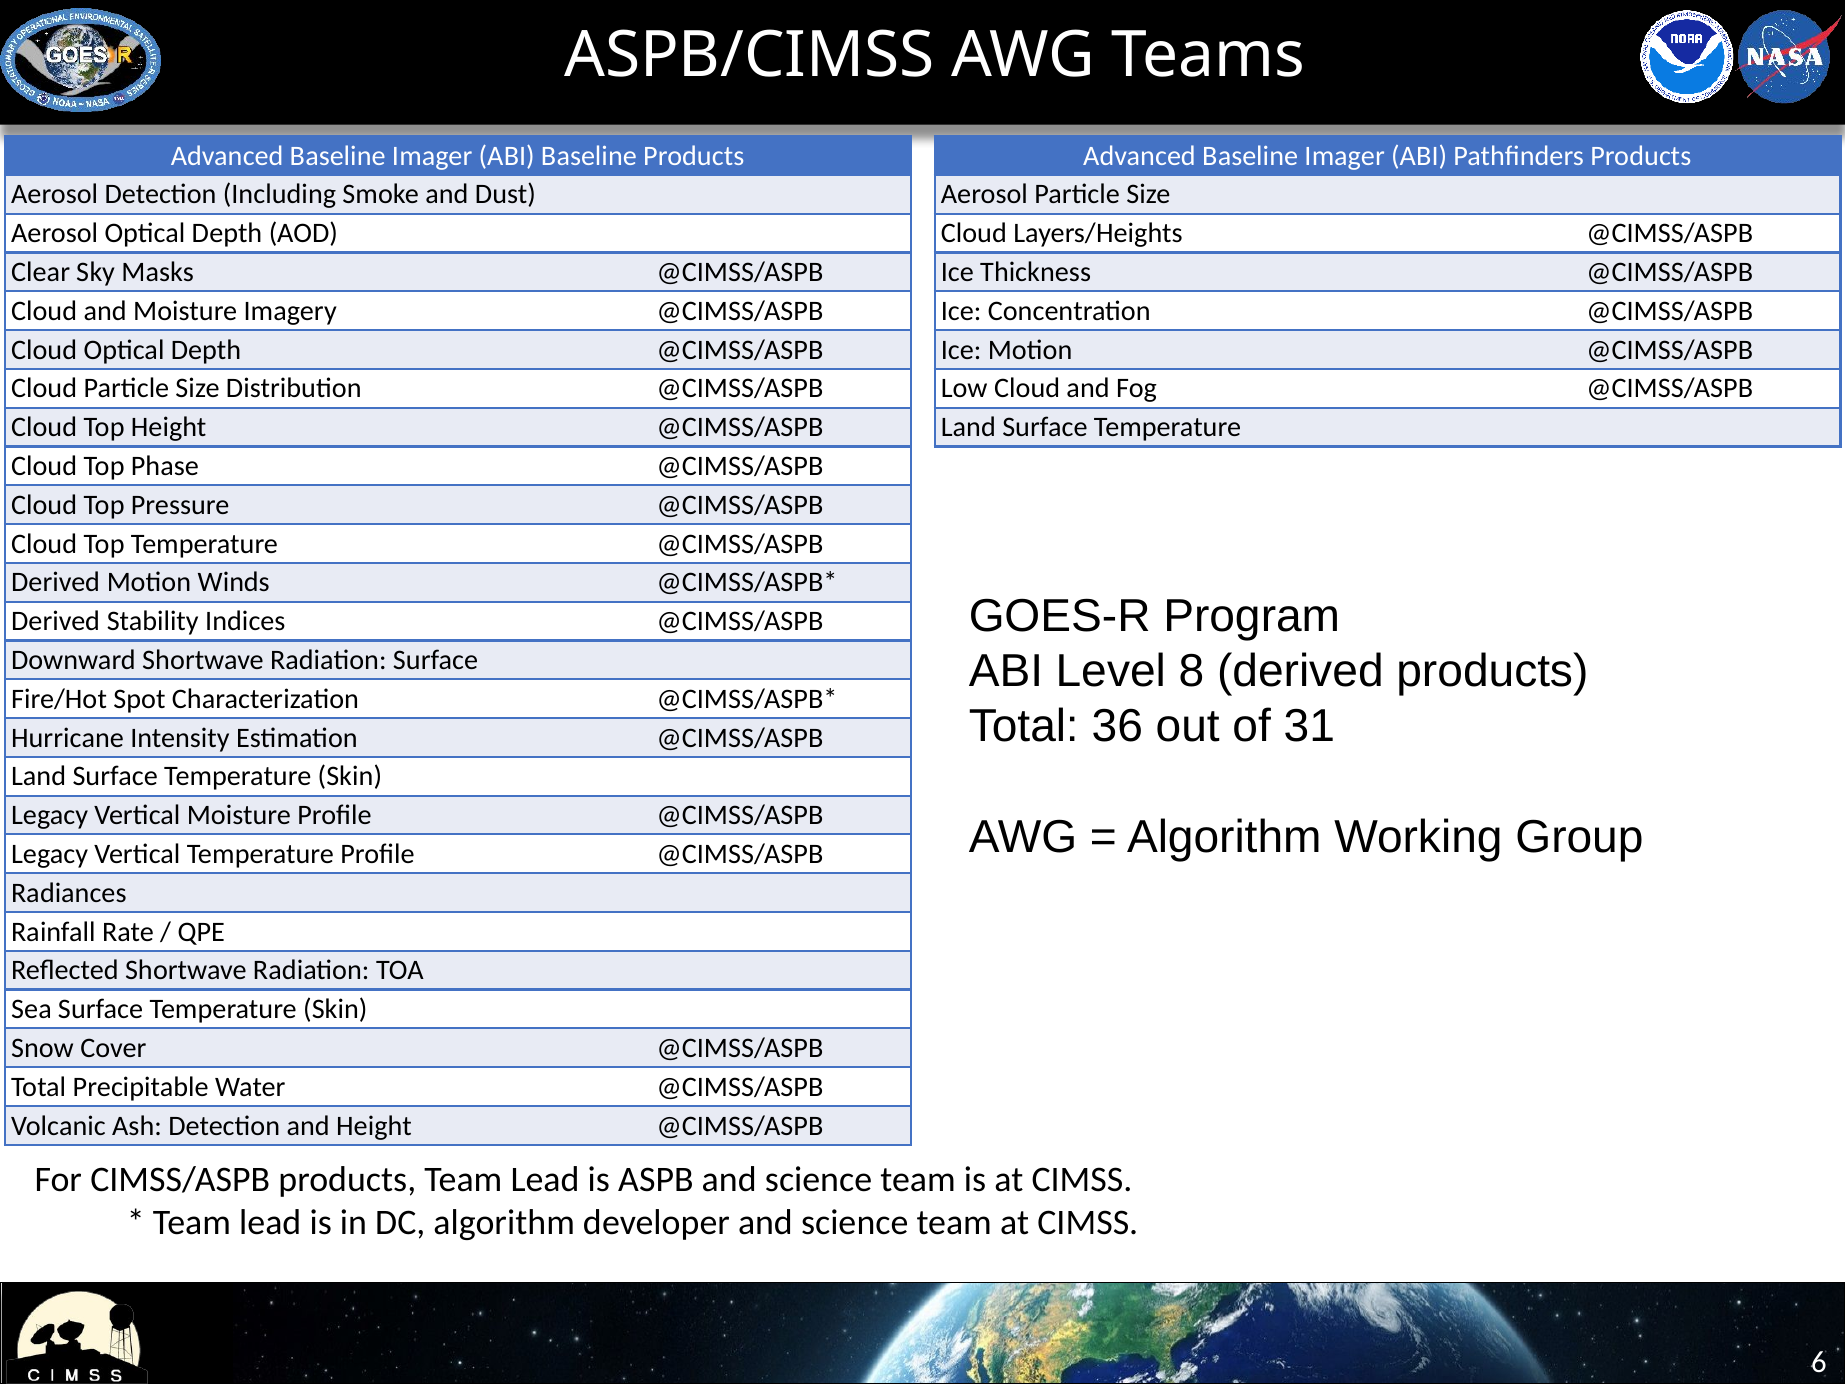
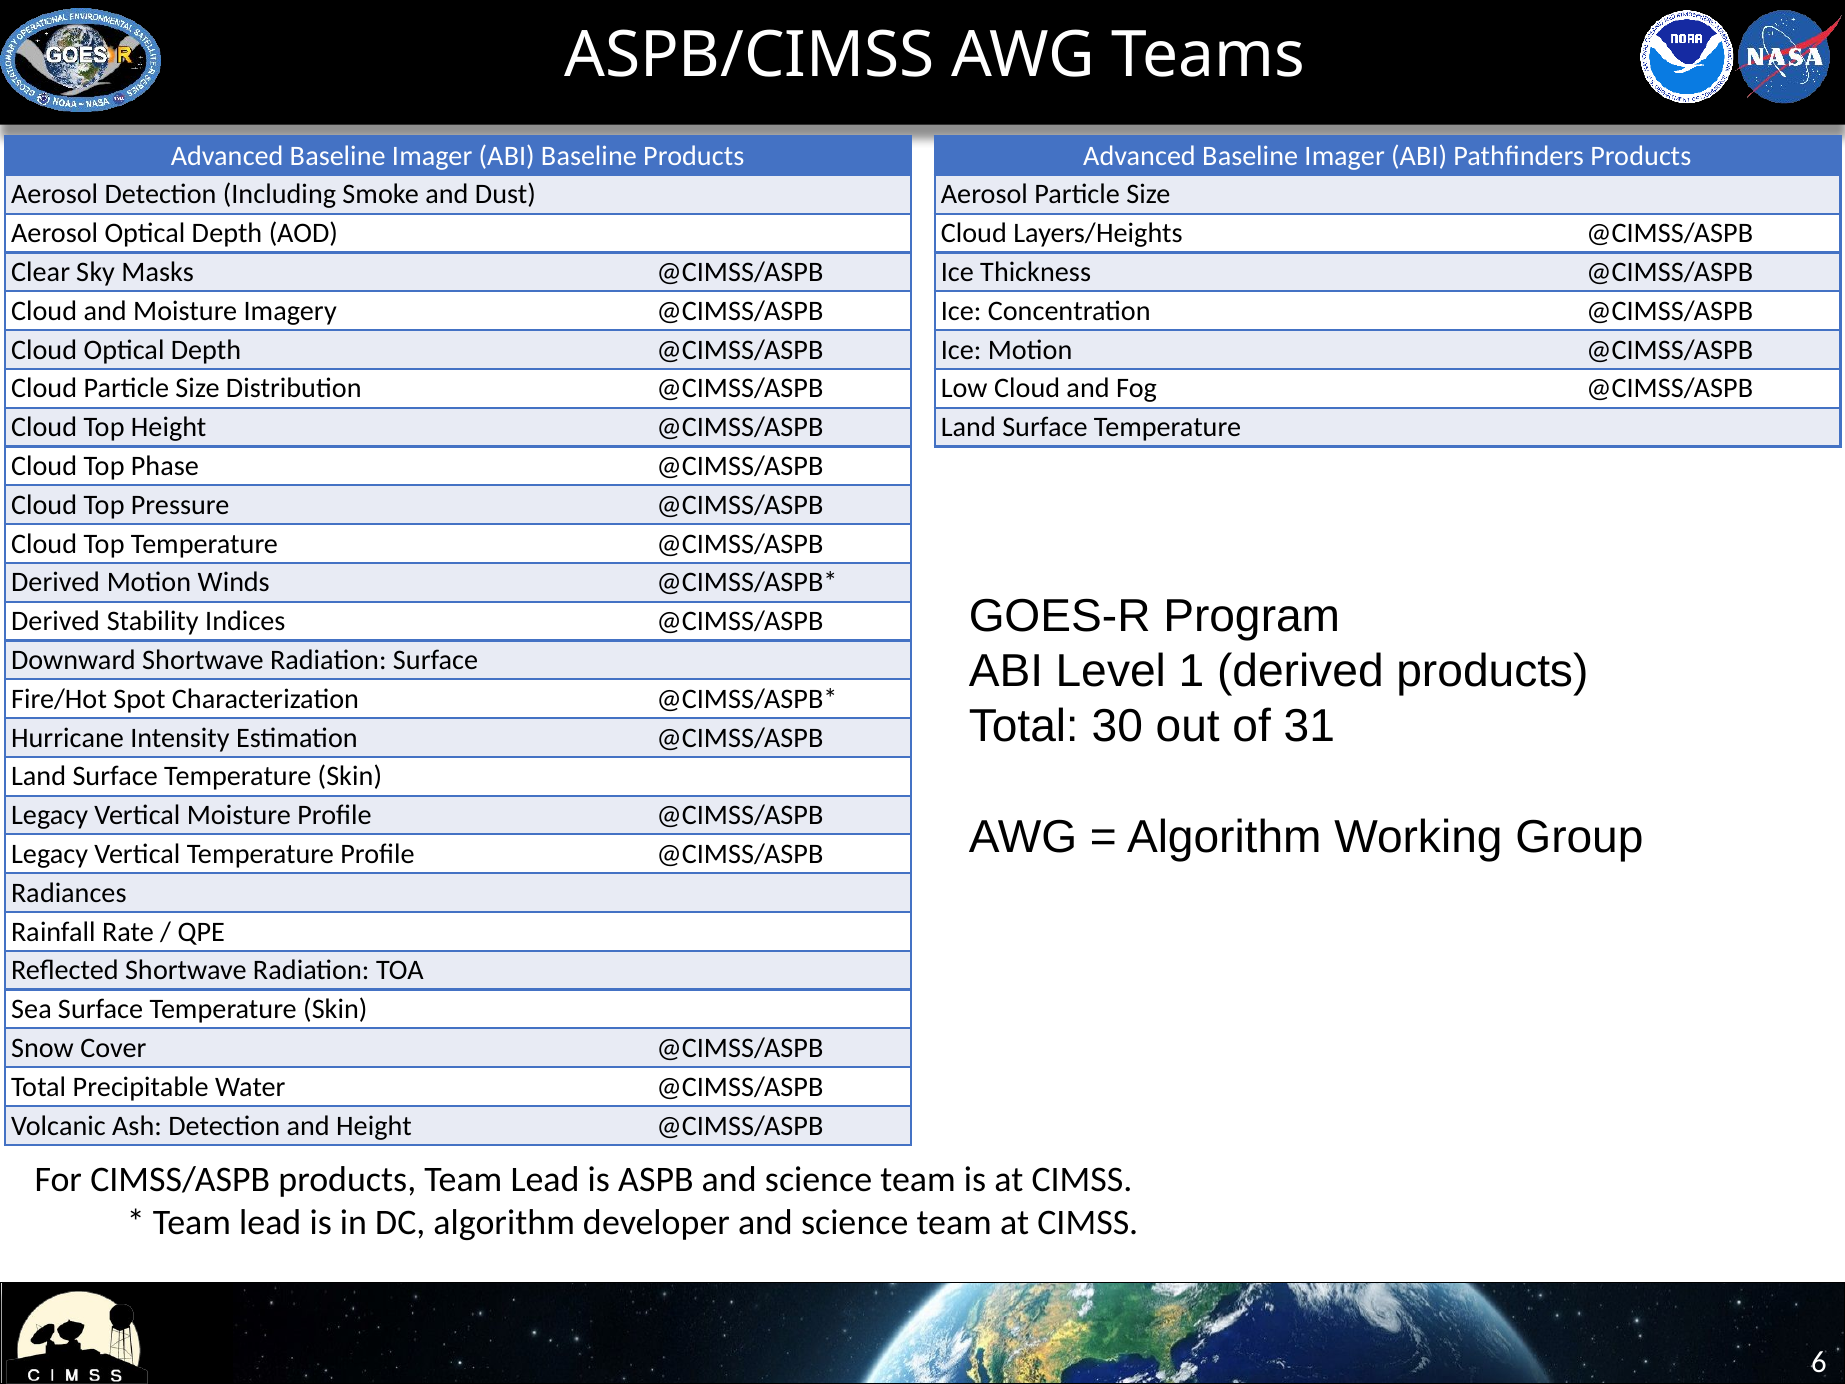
8: 8 -> 1 (1191, 671)
36: 36 -> 30 (1117, 727)
